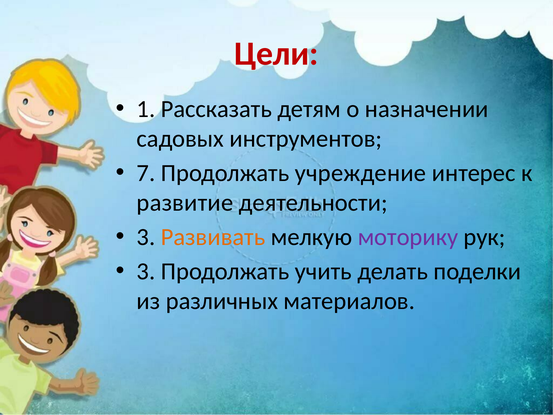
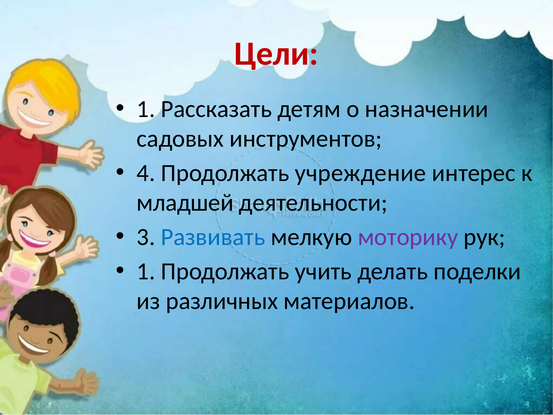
7: 7 -> 4 (146, 173)
развитие: развитие -> младшей (185, 202)
Развивать colour: orange -> blue (213, 237)
3: 3 -> 1 (146, 271)
